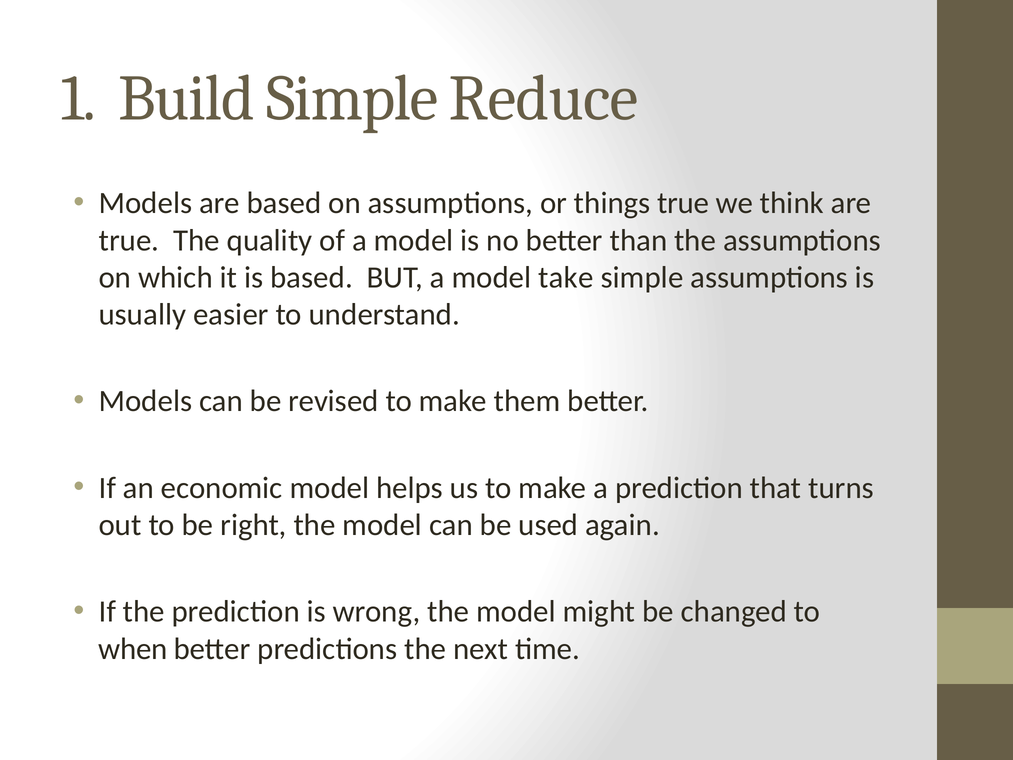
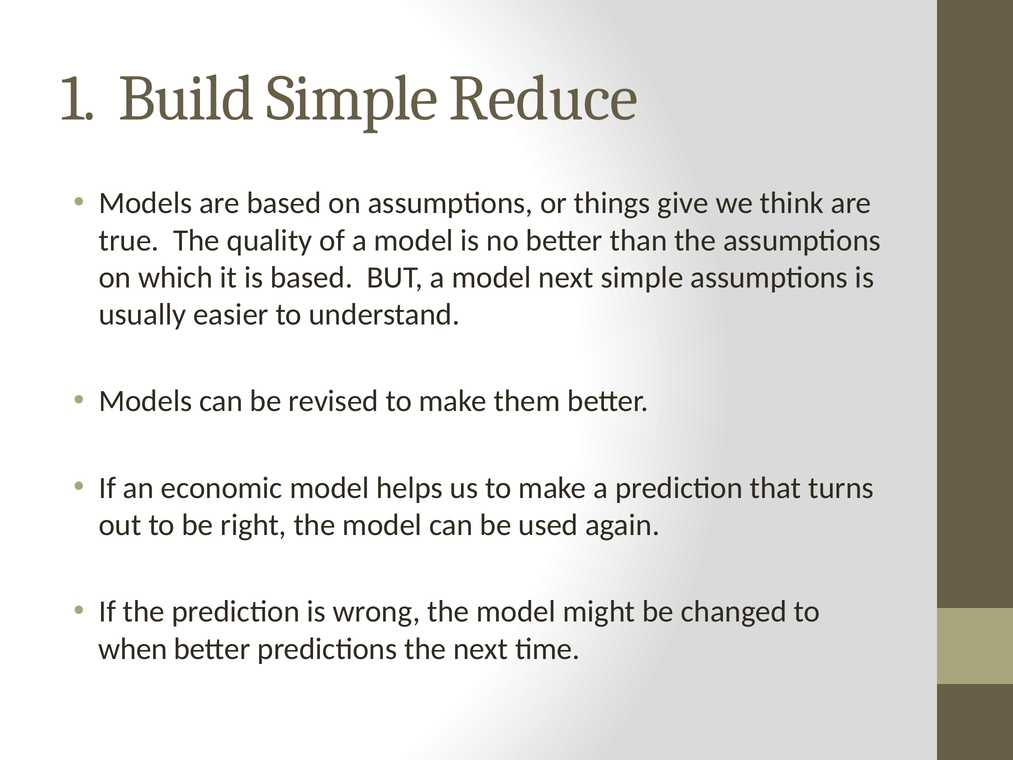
things true: true -> give (683, 203)
model take: take -> next (566, 277)
